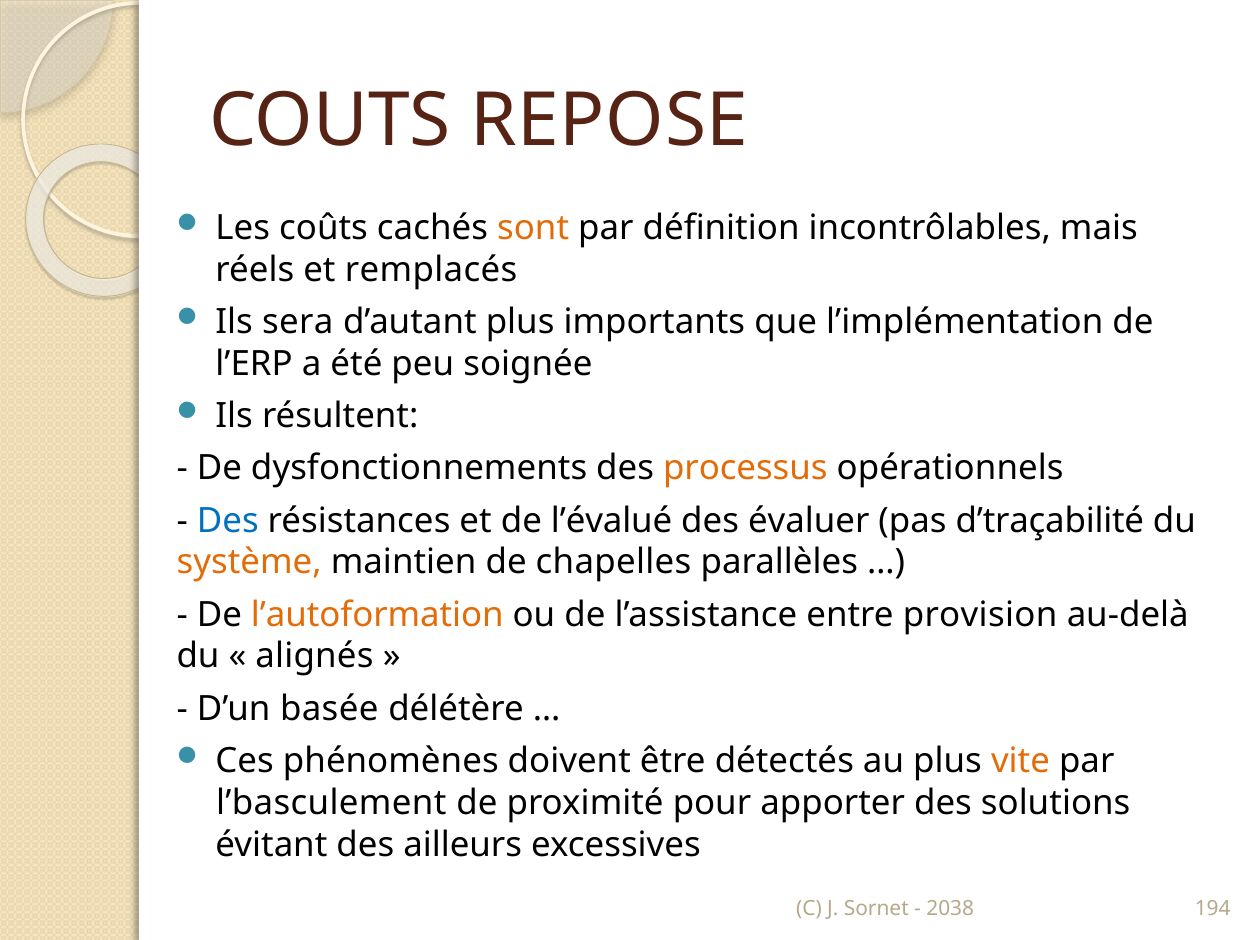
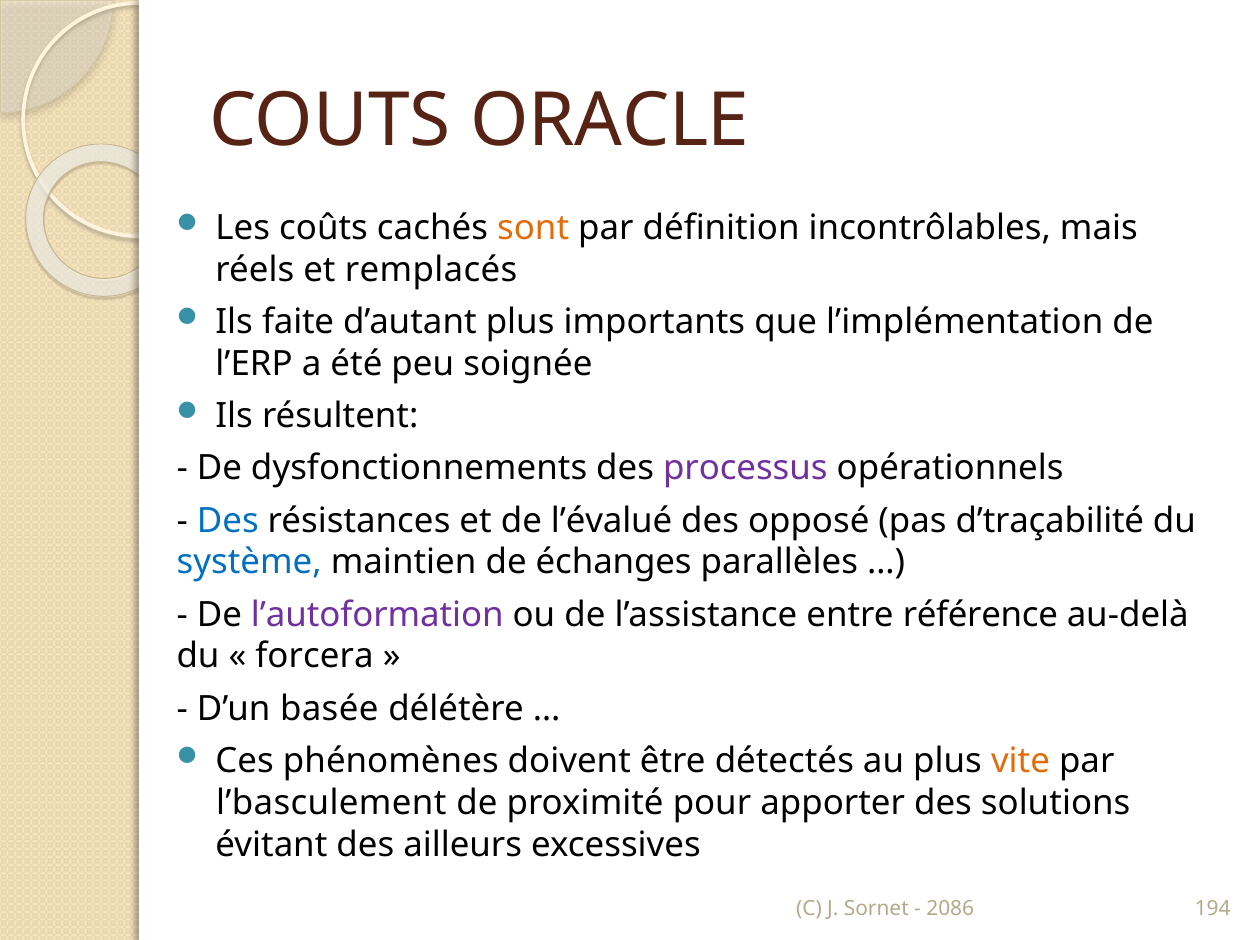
REPOSE: REPOSE -> ORACLE (610, 121)
sera: sera -> faite (298, 322)
processus colour: orange -> purple (745, 469)
évaluer: évaluer -> opposé (809, 521)
système colour: orange -> blue (249, 563)
chapelles: chapelles -> échanges (614, 563)
l’autoformation colour: orange -> purple (377, 615)
provision: provision -> référence (980, 615)
alignés: alignés -> forcera (315, 657)
2038: 2038 -> 2086 (950, 909)
